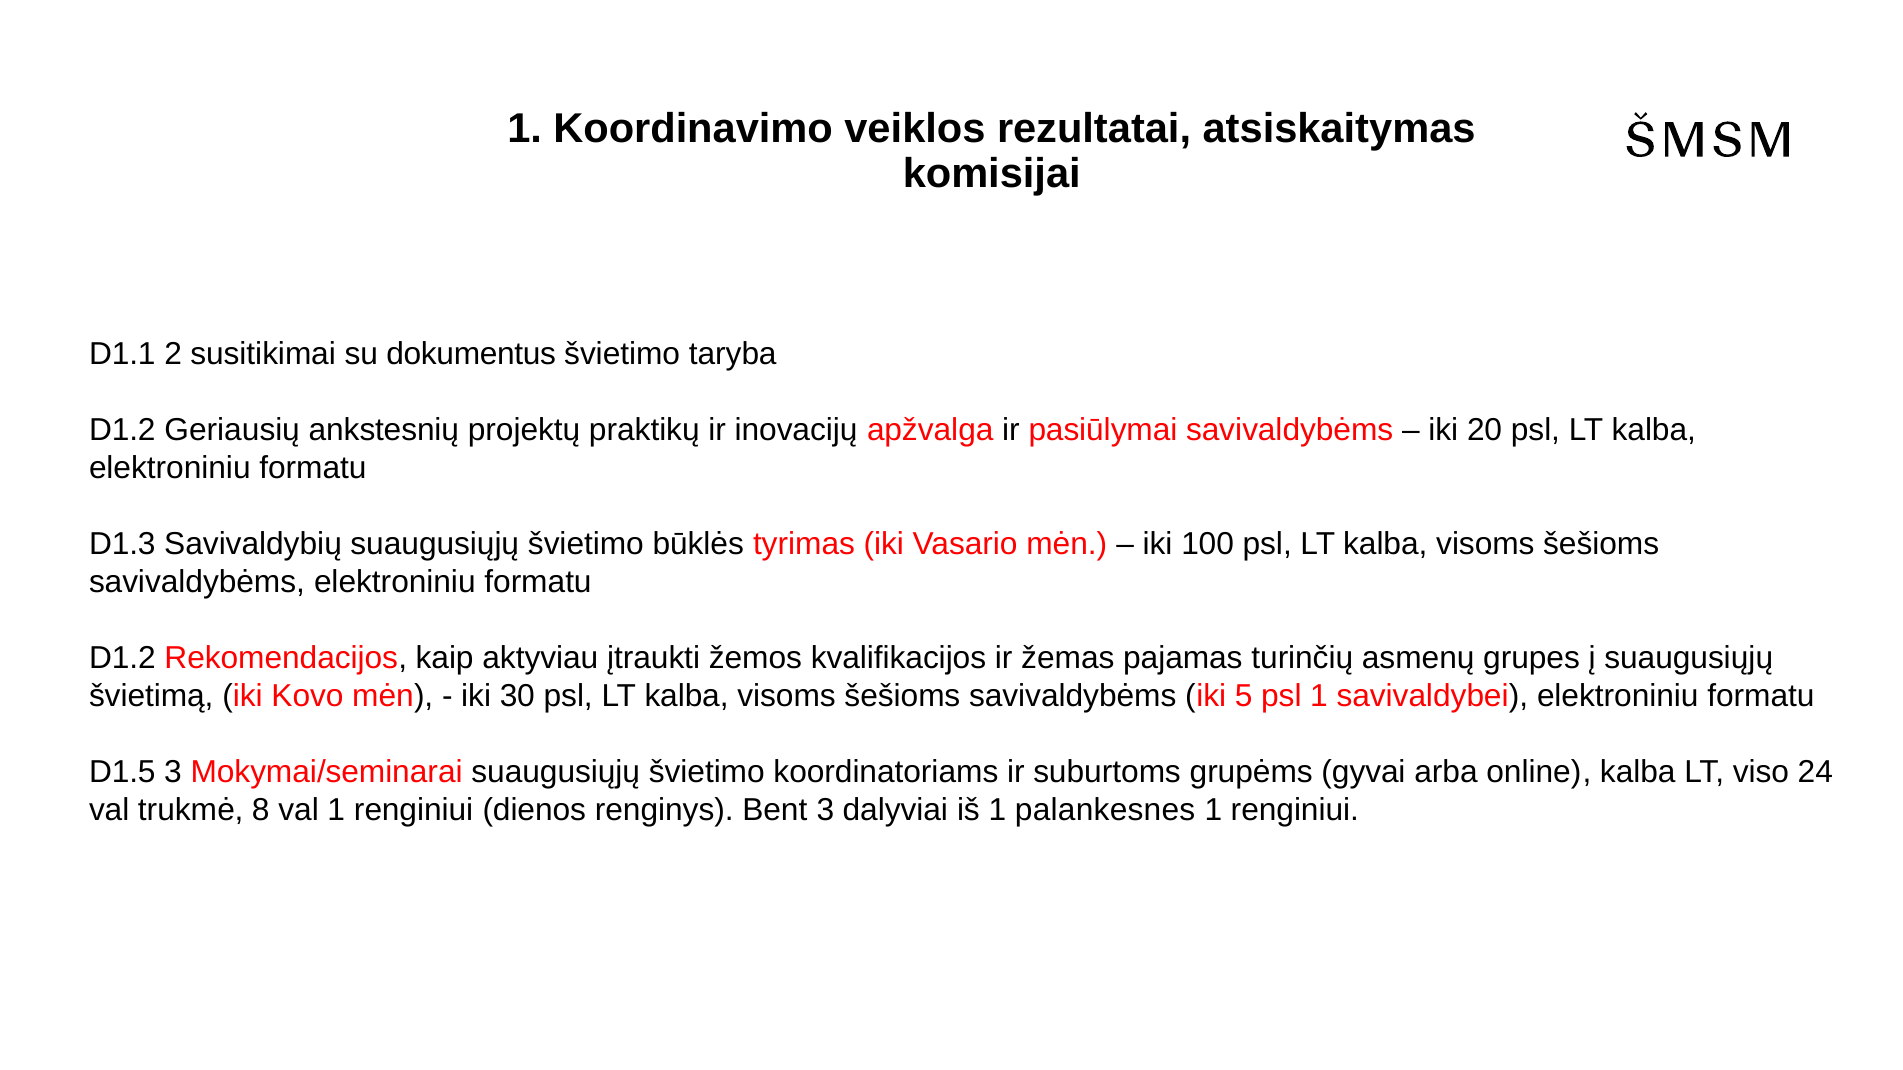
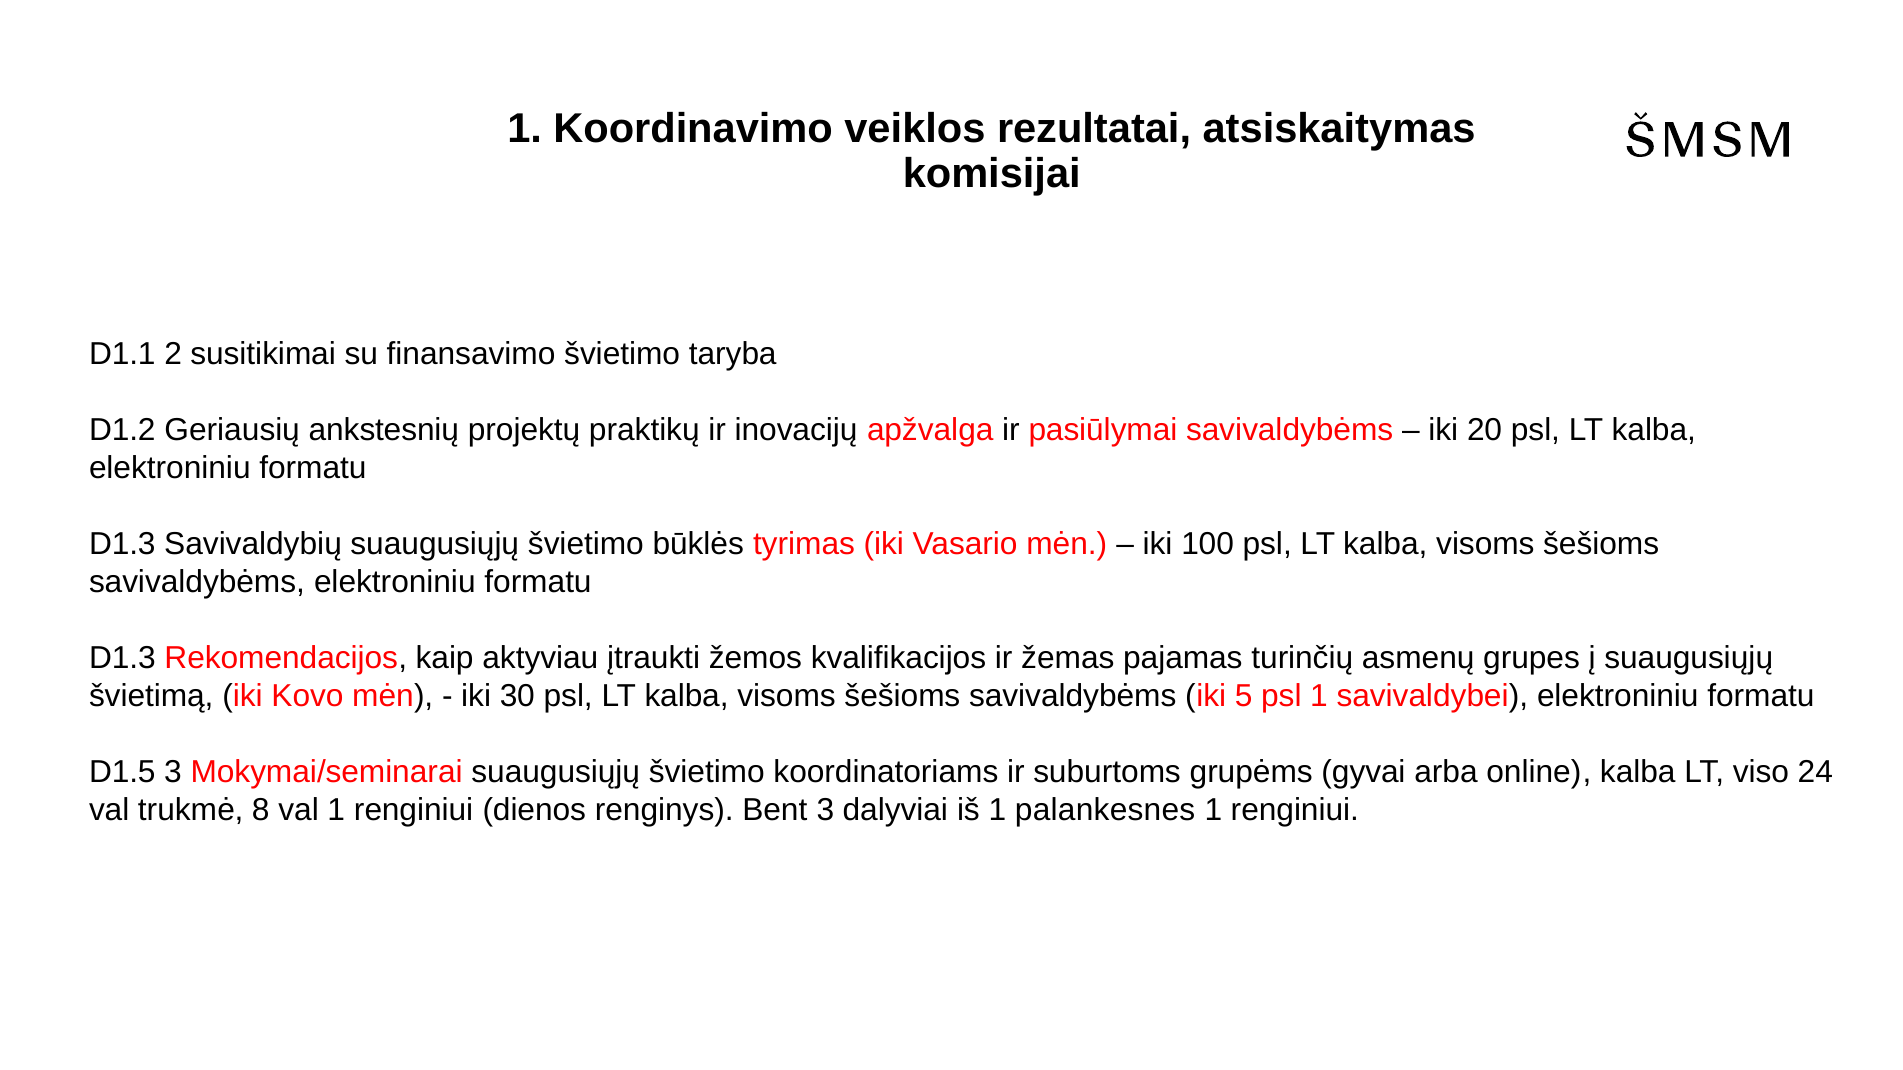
dokumentus: dokumentus -> finansavimo (471, 354)
D1.2: D1.2 -> D1.3 (122, 658)
